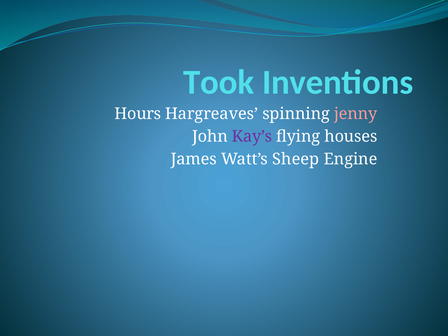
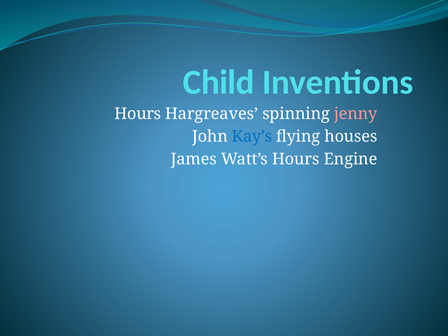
Took: Took -> Child (219, 82)
Kay’s colour: purple -> blue (252, 136)
Watt’s Sheep: Sheep -> Hours (296, 159)
